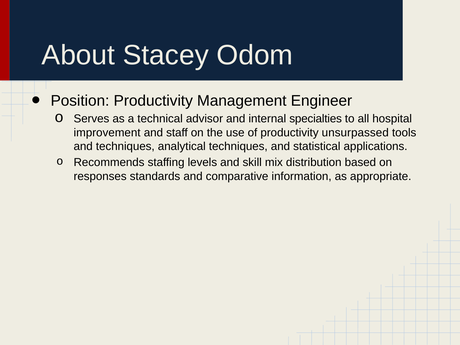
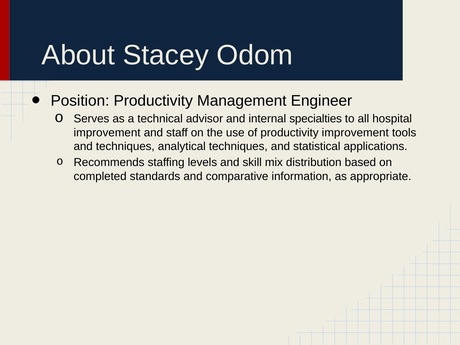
productivity unsurpassed: unsurpassed -> improvement (355, 133)
responses: responses -> completed (100, 176)
